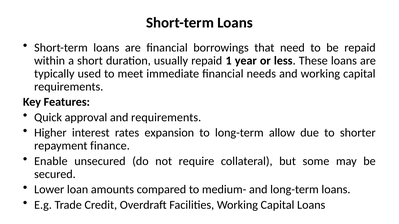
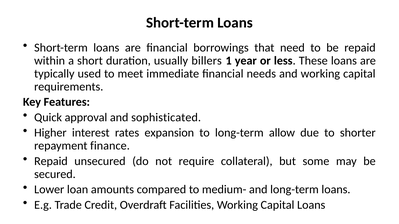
usually repaid: repaid -> billers (207, 61)
and requirements: requirements -> sophisticated (166, 118)
Enable: Enable -> Repaid (51, 161)
